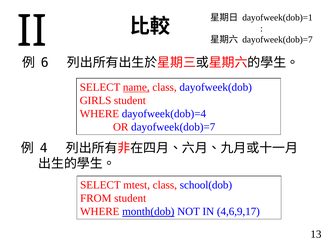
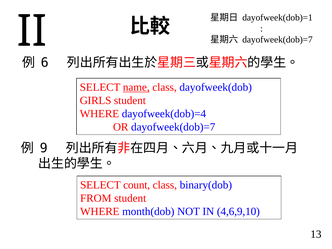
4: 4 -> 9 (44, 148)
mtest: mtest -> count (137, 185)
school(dob: school(dob -> binary(dob (206, 185)
month(dob underline: present -> none (148, 212)
4,6,9,17: 4,6,9,17 -> 4,6,9,10 (238, 212)
